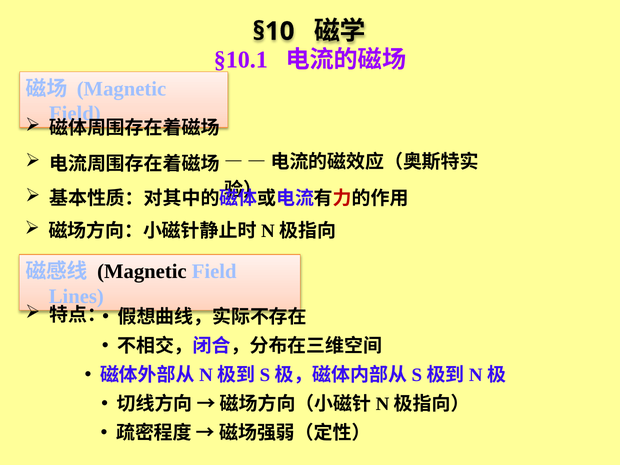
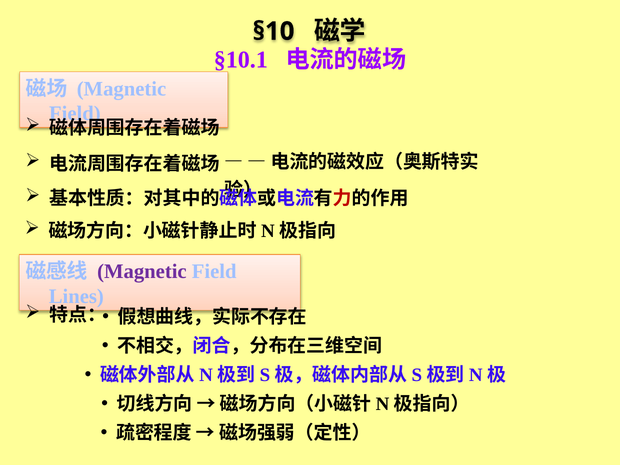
Magnetic colour: black -> purple (142, 271)
